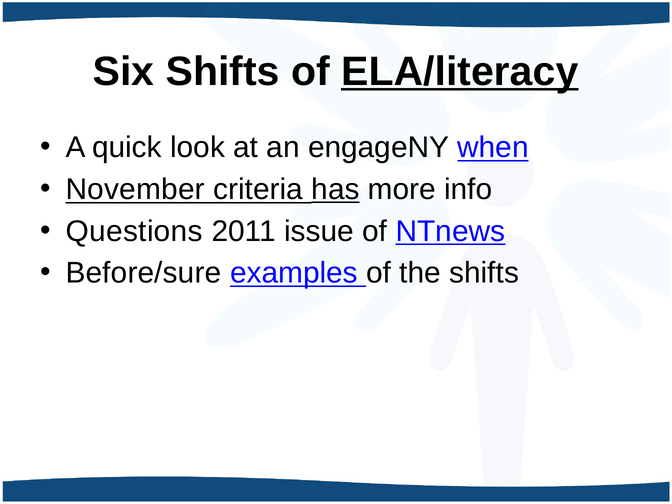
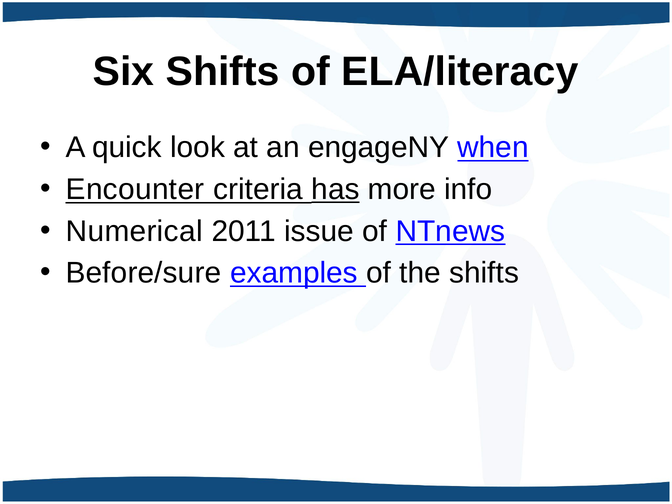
ELA/literacy underline: present -> none (460, 72)
November: November -> Encounter (135, 189)
Questions: Questions -> Numerical (134, 231)
